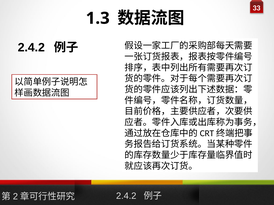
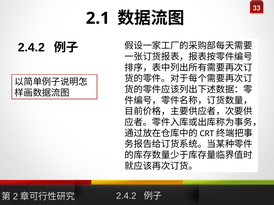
1.3: 1.3 -> 2.1 (98, 18)
